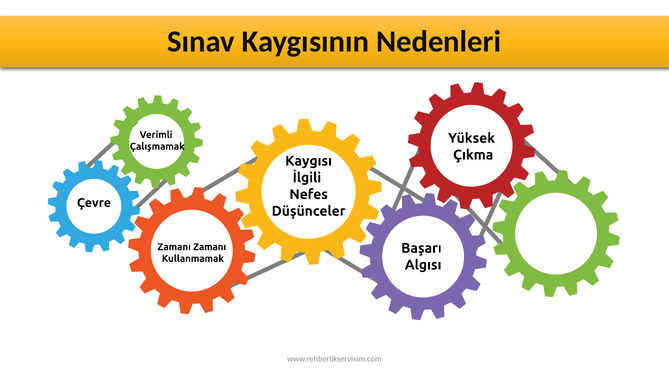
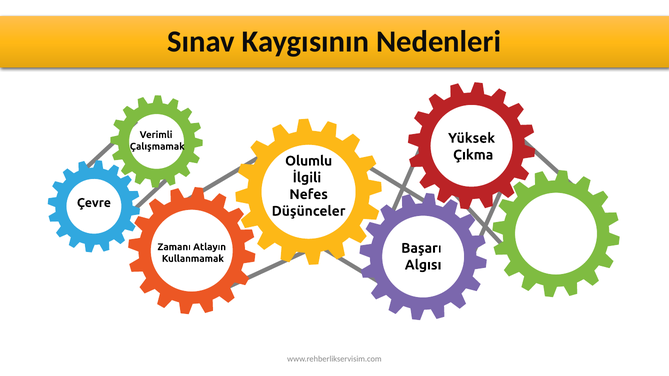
Kaygısı: Kaygısı -> Olumlu (309, 161)
Zamanı Zamanı: Zamanı -> Atlayın (210, 247)
